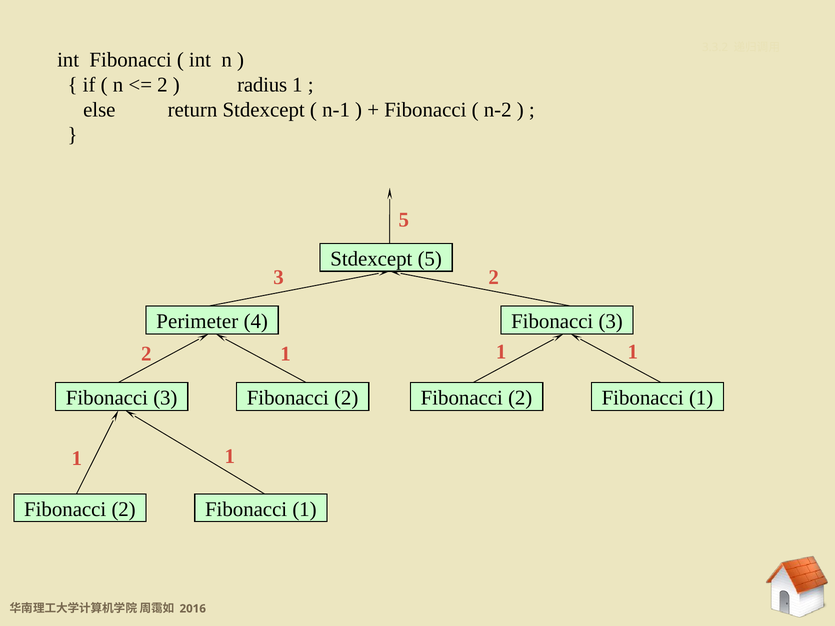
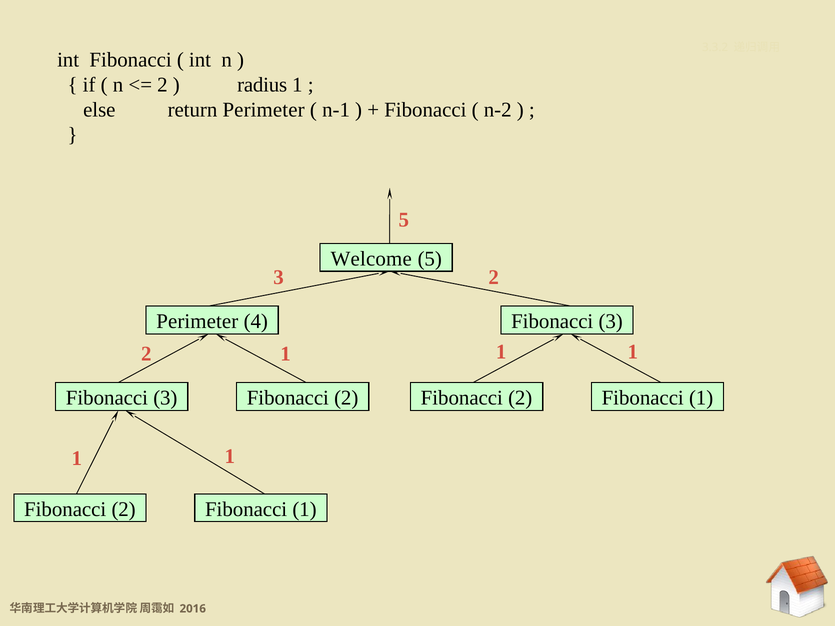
return Stdexcept: Stdexcept -> Perimeter (264, 110)
Stdexcept: Stdexcept -> Welcome (371, 259)
